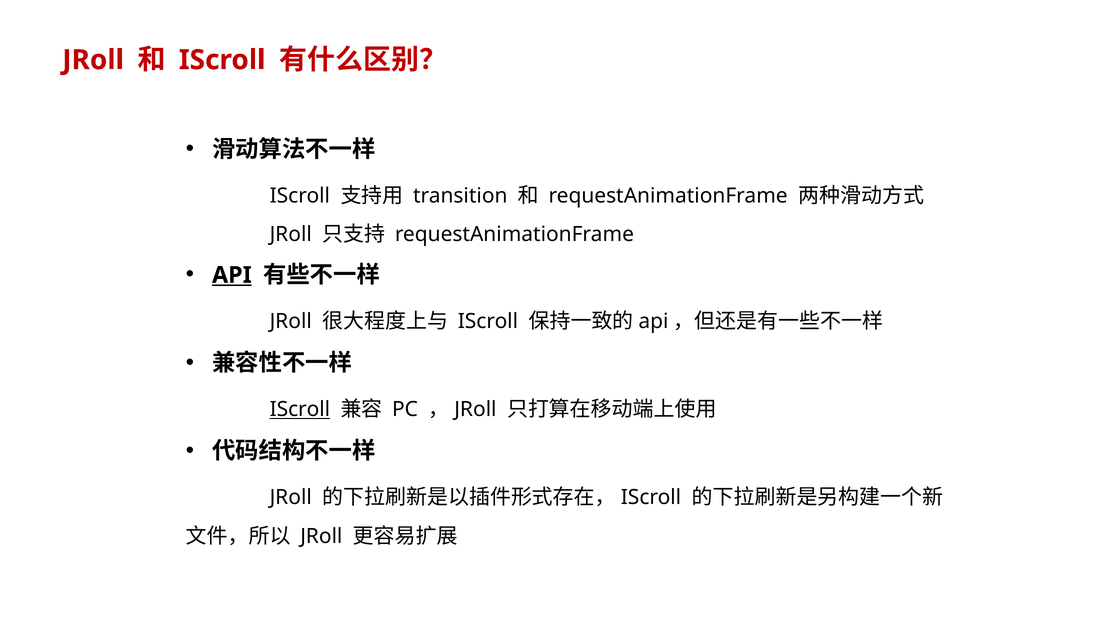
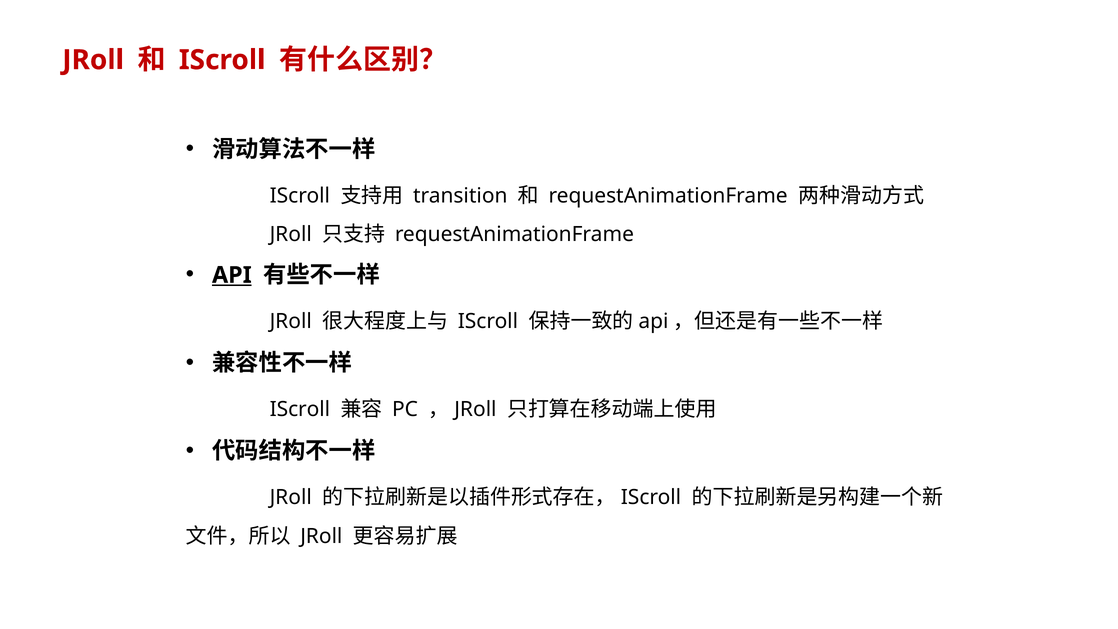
IScroll underline: present -> none (300, 409)
